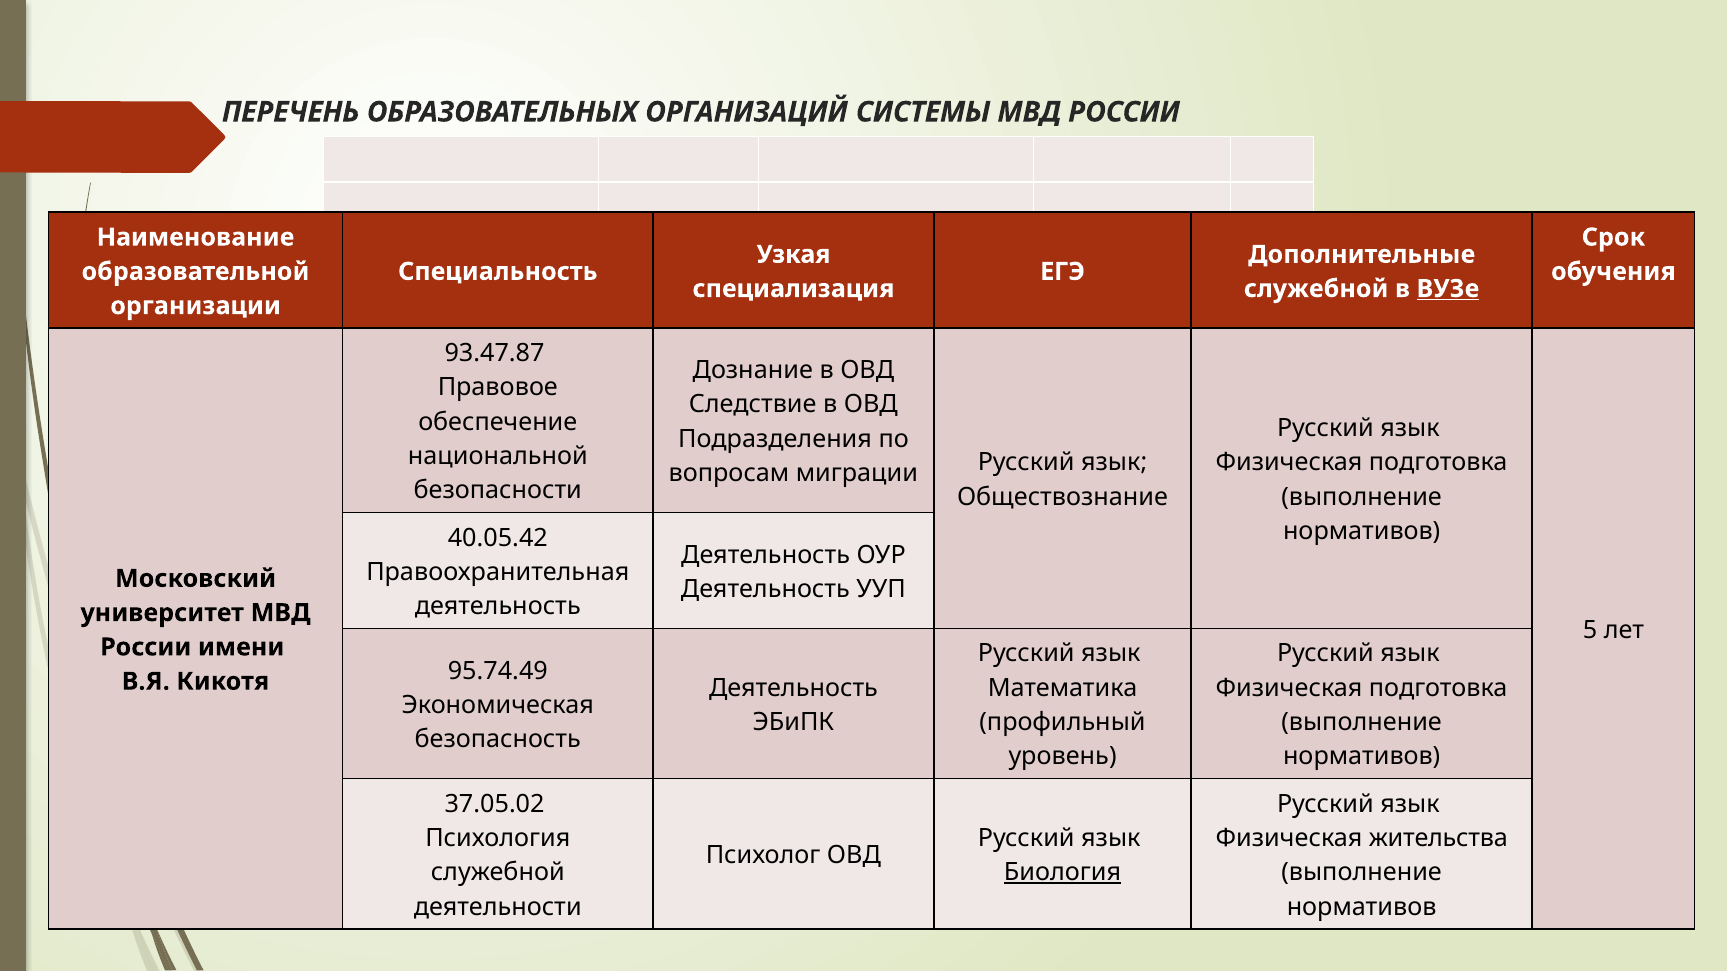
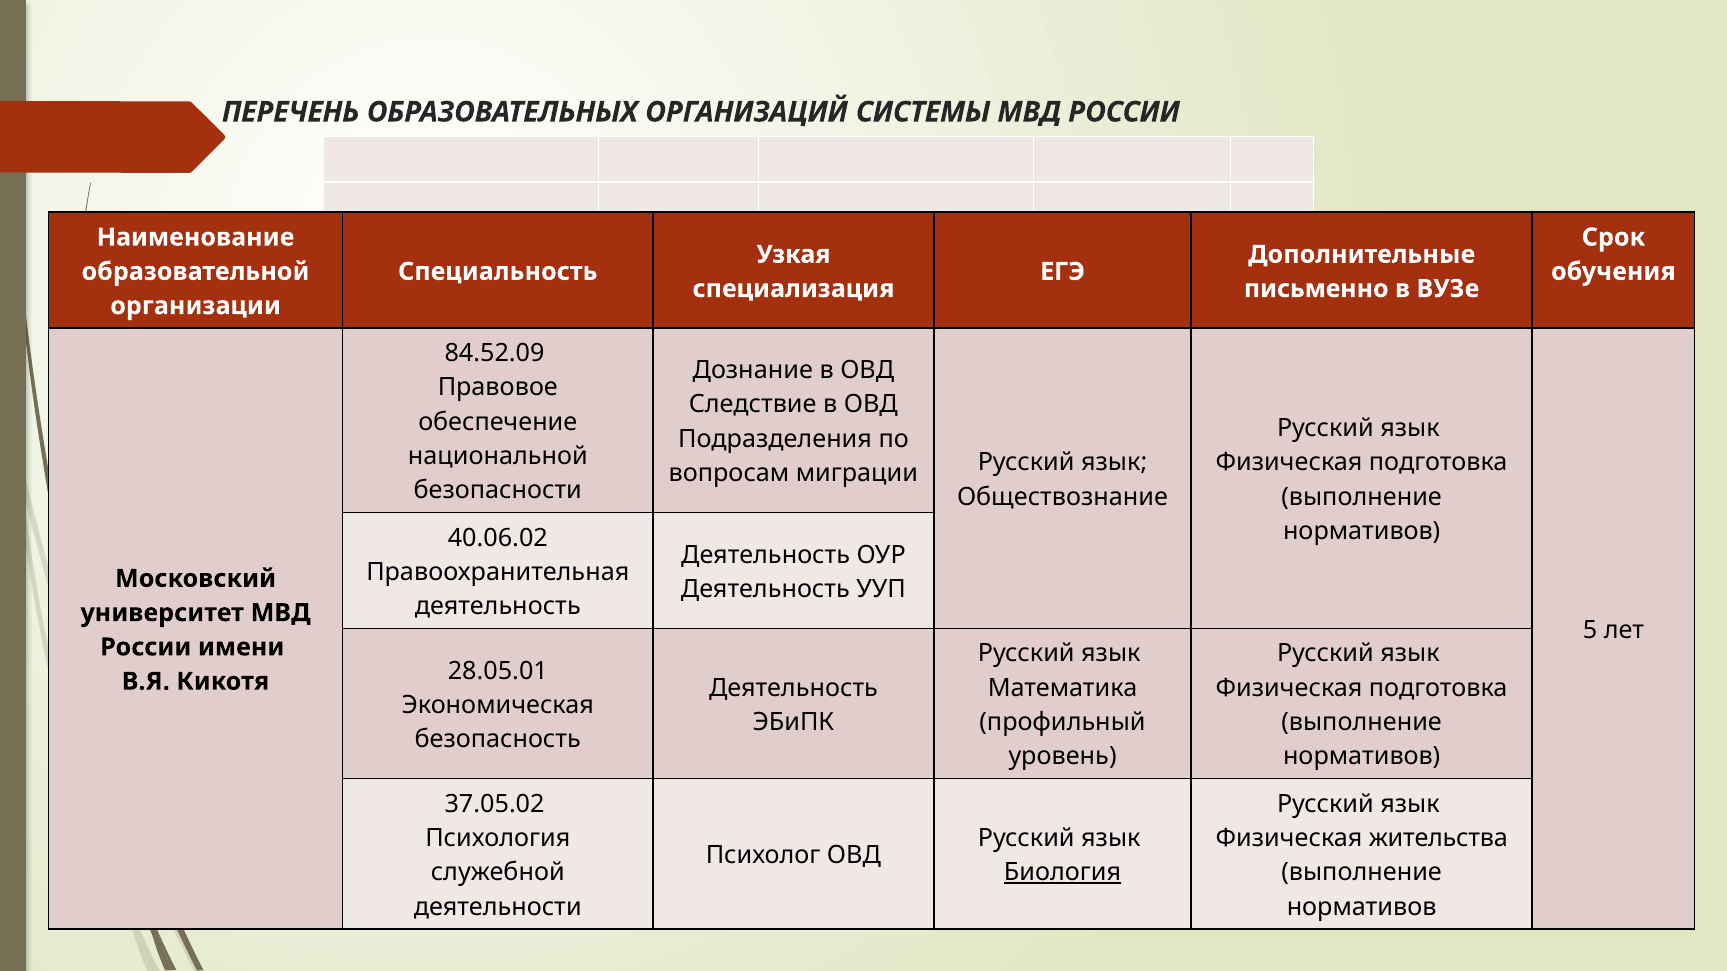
служебной: служебной -> письменно (1316, 289)
ВУЗе underline: present -> none (1448, 289)
93.47.87: 93.47.87 -> 84.52.09 (495, 353)
40.05.42: 40.05.42 -> 40.06.02 (498, 538)
95.74.49: 95.74.49 -> 28.05.01 (498, 671)
